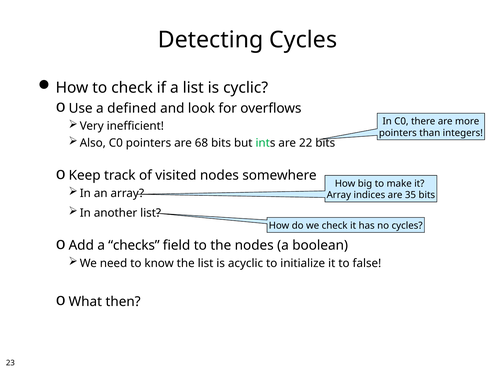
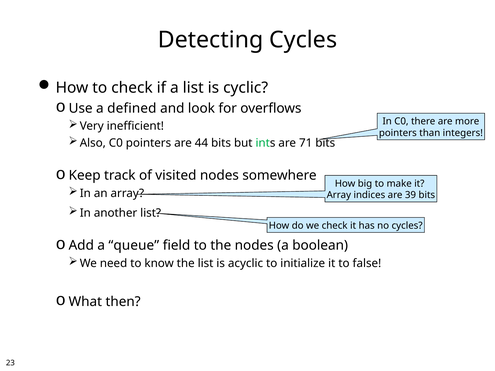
68: 68 -> 44 (201, 143)
22: 22 -> 71 (306, 143)
35: 35 -> 39 (410, 195)
checks: checks -> queue (134, 246)
